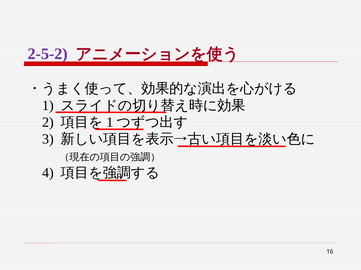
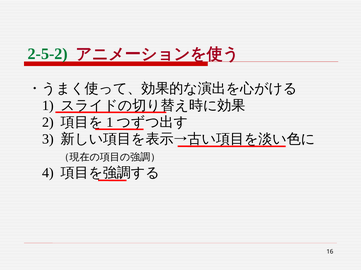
2-5-2 colour: purple -> green (48, 54)
